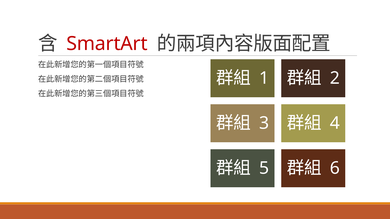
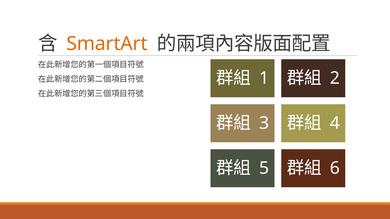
SmartArt colour: red -> orange (107, 44)
